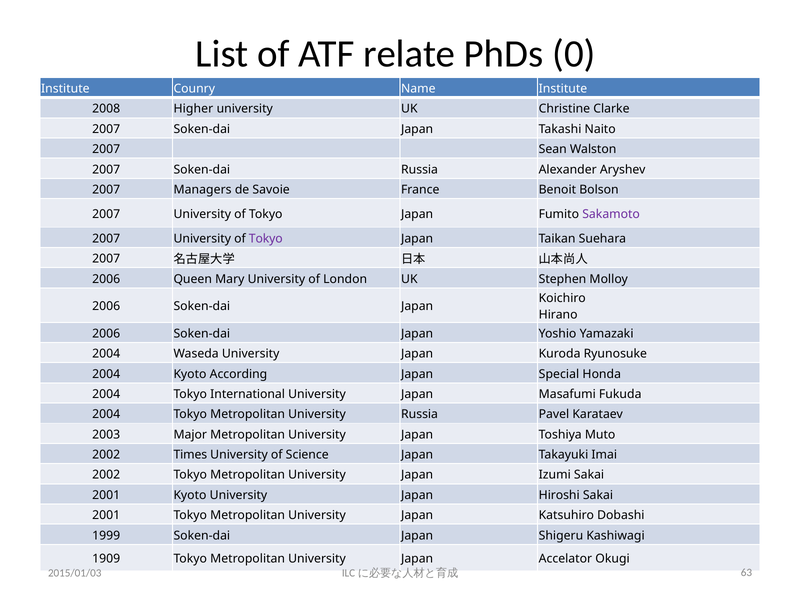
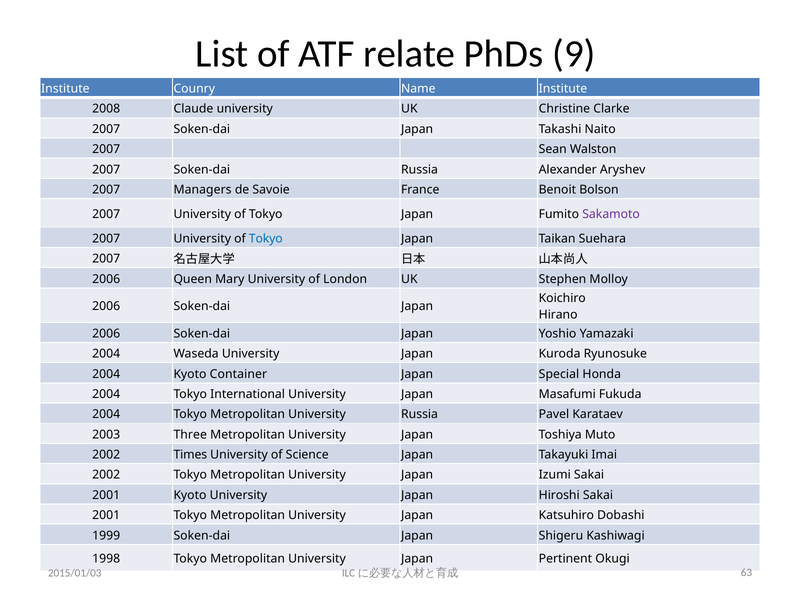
0: 0 -> 9 (574, 54)
Higher: Higher -> Claude (193, 109)
Tokyo colour: purple -> blue (266, 239)
According: According -> Container (238, 374)
Major: Major -> Three (190, 435)
1909: 1909 -> 1998 (106, 559)
Accelator: Accelator -> Pertinent (565, 559)
